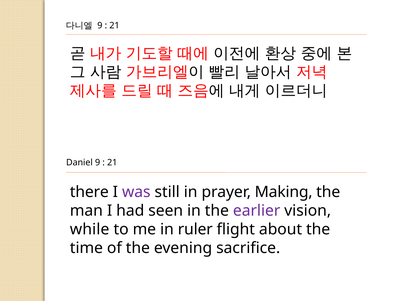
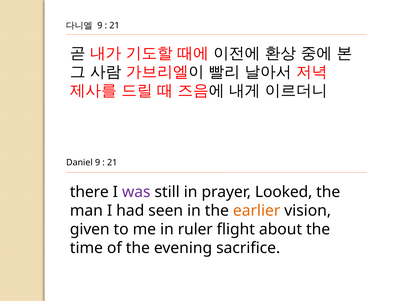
Making: Making -> Looked (284, 192)
earlier colour: purple -> orange (257, 211)
while: while -> given (90, 230)
